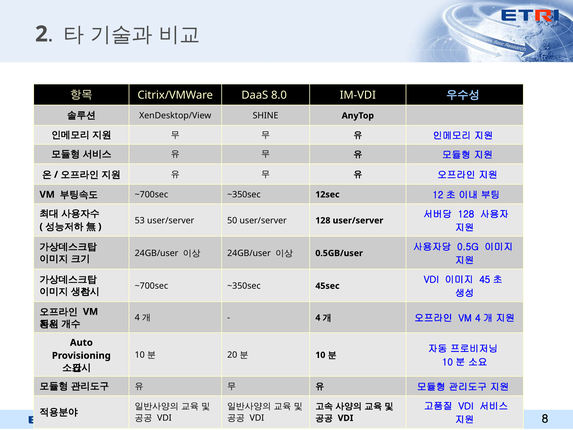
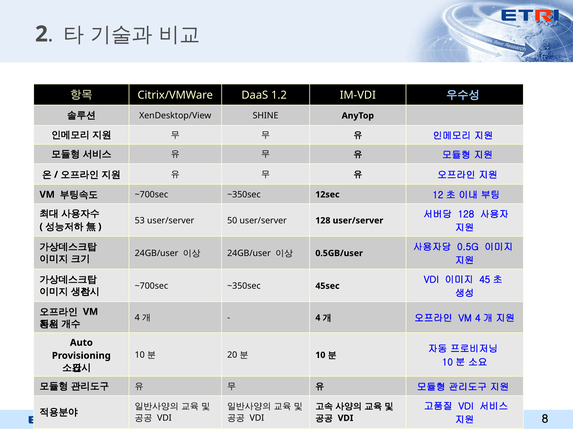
8.0: 8.0 -> 1.2 (279, 95)
